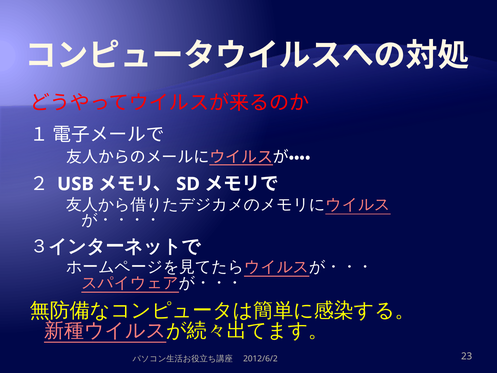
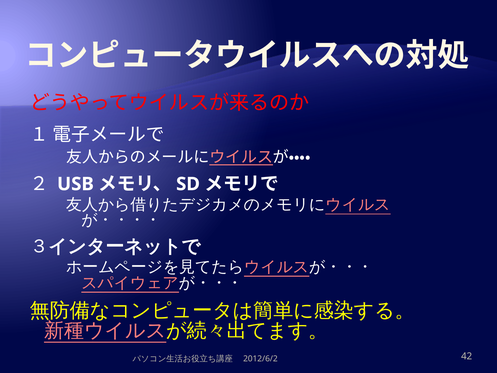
23: 23 -> 42 (467, 356)
